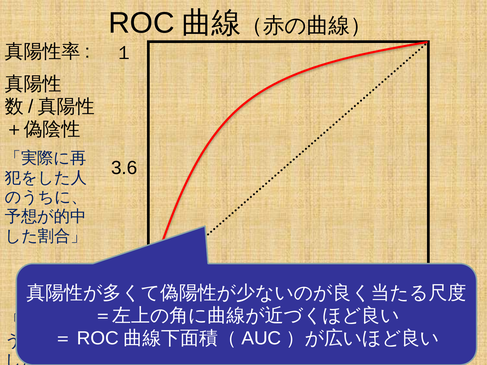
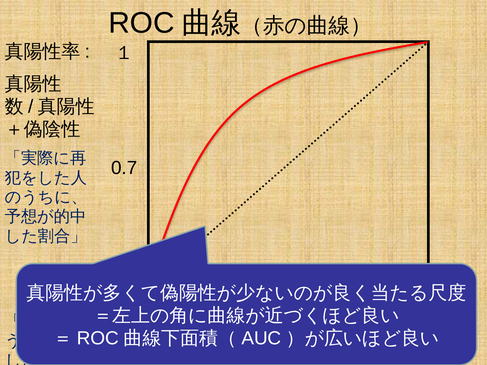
3.6: 3.6 -> 0.7 (124, 168)
